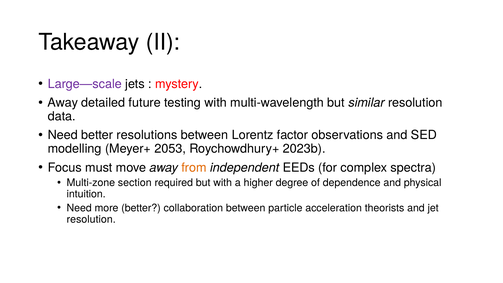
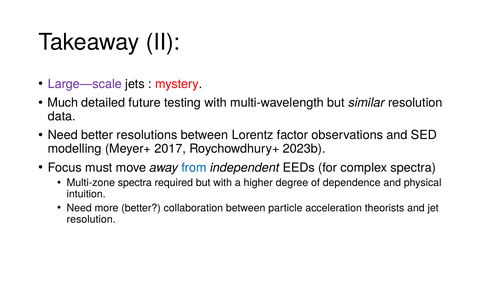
Away: Away -> Much (63, 103)
2053: 2053 -> 2017 (170, 149)
from colour: orange -> blue (194, 168)
Multi-zone section: section -> spectra (135, 183)
